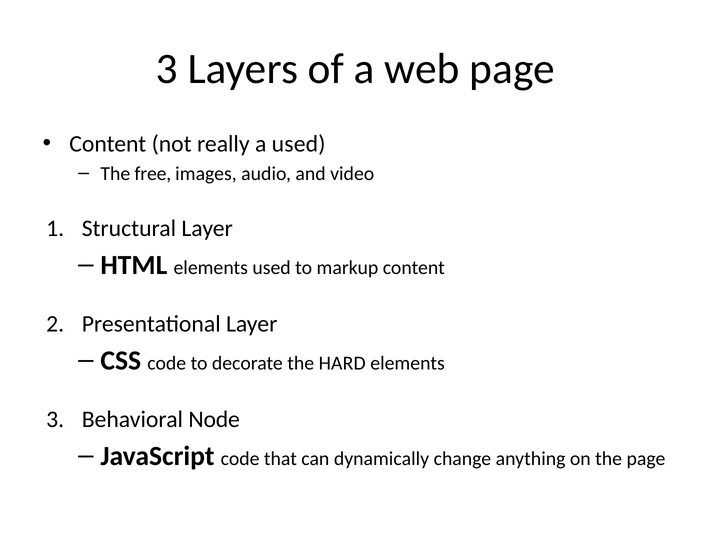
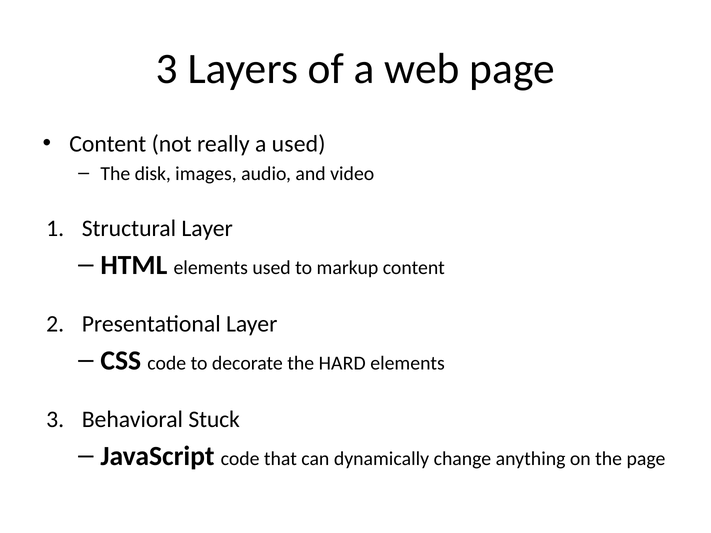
free: free -> disk (153, 174)
Node: Node -> Stuck (214, 420)
